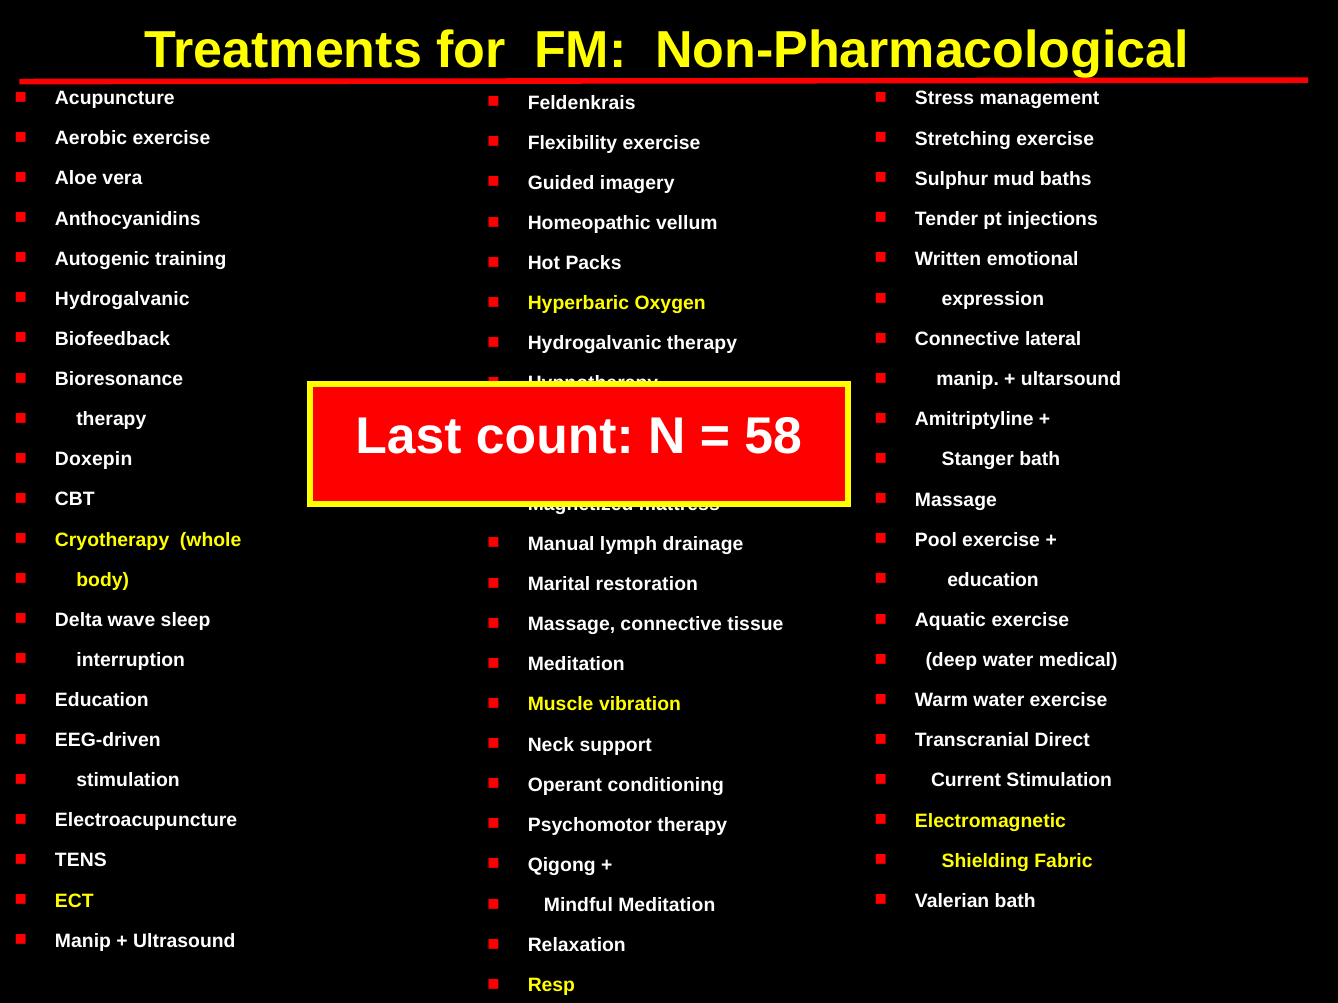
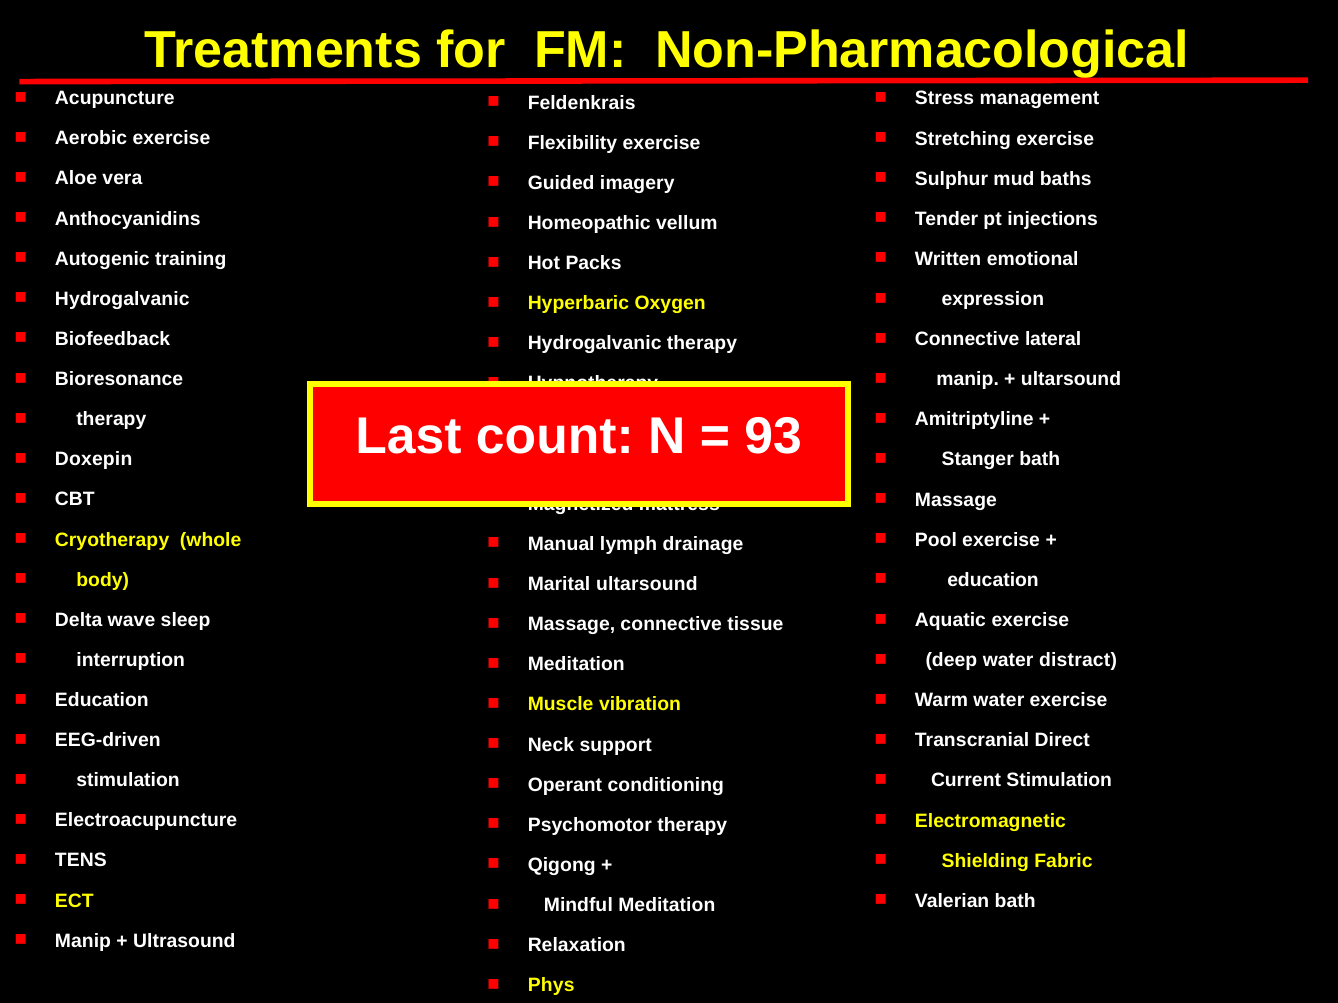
58: 58 -> 93 (773, 436)
Marital restoration: restoration -> ultarsound (647, 584)
medical: medical -> distract (1078, 661)
Resp: Resp -> Phys (551, 986)
